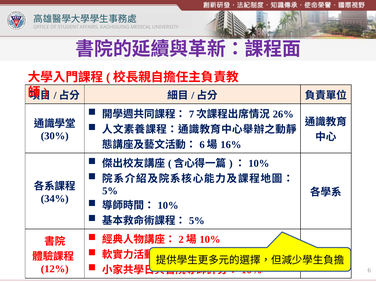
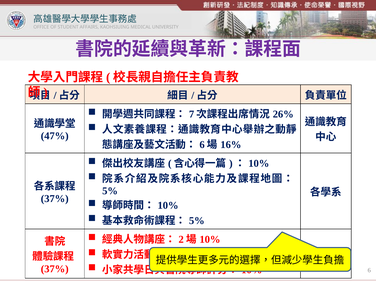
30%: 30% -> 47% (55, 136)
34%: 34% -> 37% (55, 199)
12%: 12% -> 37% (55, 269)
